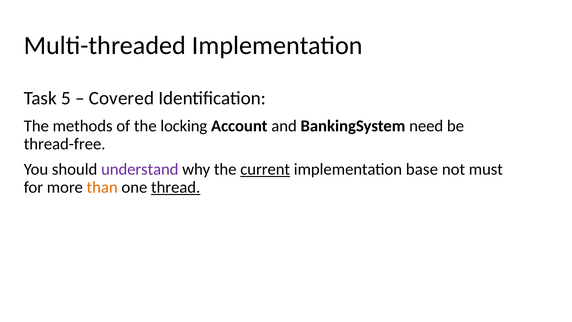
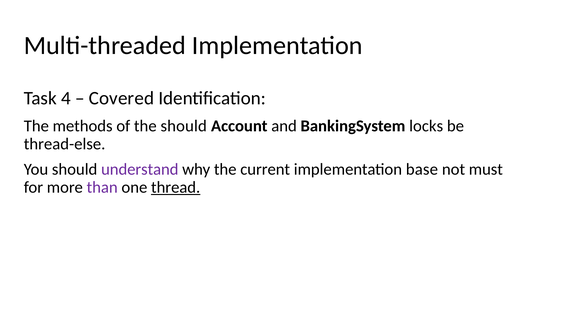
5: 5 -> 4 (66, 98)
the locking: locking -> should (184, 126)
need: need -> locks (426, 126)
thread-free: thread-free -> thread-else (65, 144)
current underline: present -> none (265, 169)
than colour: orange -> purple (102, 187)
